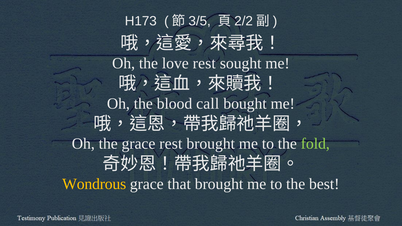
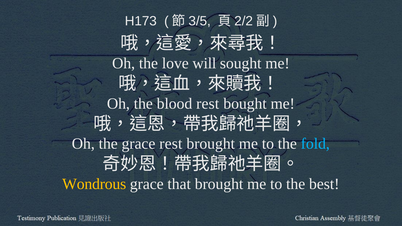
love rest: rest -> will (204, 63)
blood call: call -> rest (208, 104)
fold colour: light green -> light blue (315, 144)
